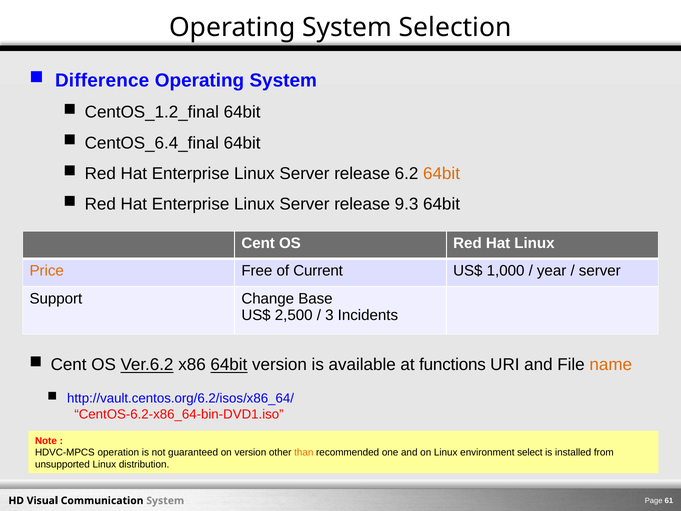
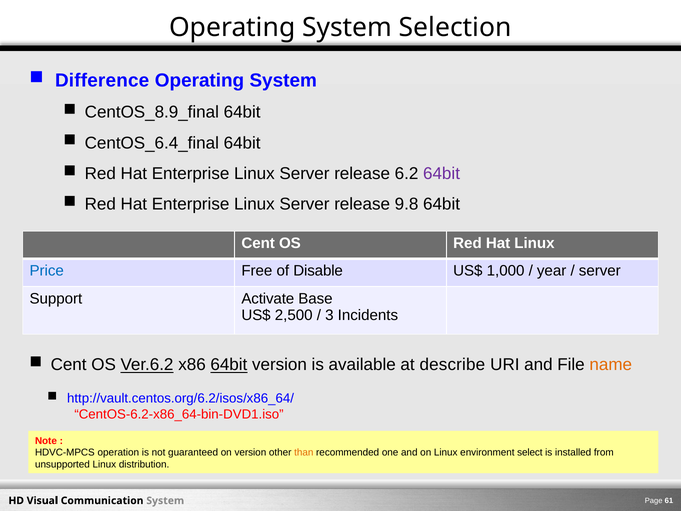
CentOS_1.2_final: CentOS_1.2_final -> CentOS_8.9_final (152, 112)
64bit colour: orange -> purple (442, 174)
9.3: 9.3 -> 9.8 (407, 204)
Price colour: orange -> blue (47, 271)
Current: Current -> Disable (318, 271)
Change: Change -> Activate (268, 299)
functions: functions -> describe (452, 365)
